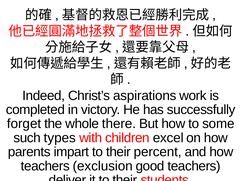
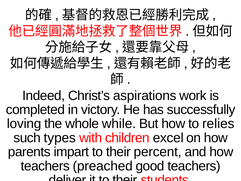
forget: forget -> loving (24, 124)
there: there -> while (119, 124)
some: some -> relies (218, 124)
exclusion: exclusion -> preached (103, 166)
